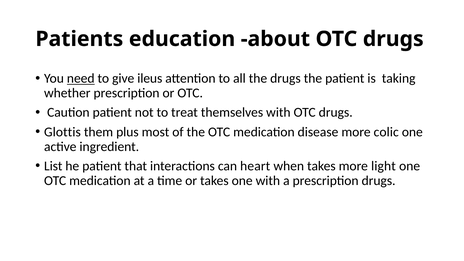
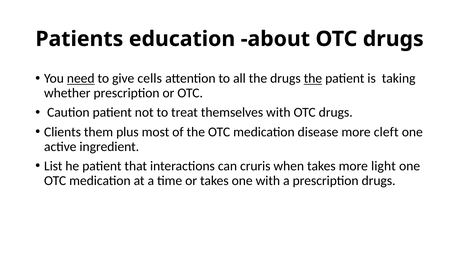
ileus: ileus -> cells (150, 78)
the underline: none -> present (313, 78)
Glottis: Glottis -> Clients (63, 132)
colic: colic -> cleft (386, 132)
heart: heart -> cruris (255, 166)
